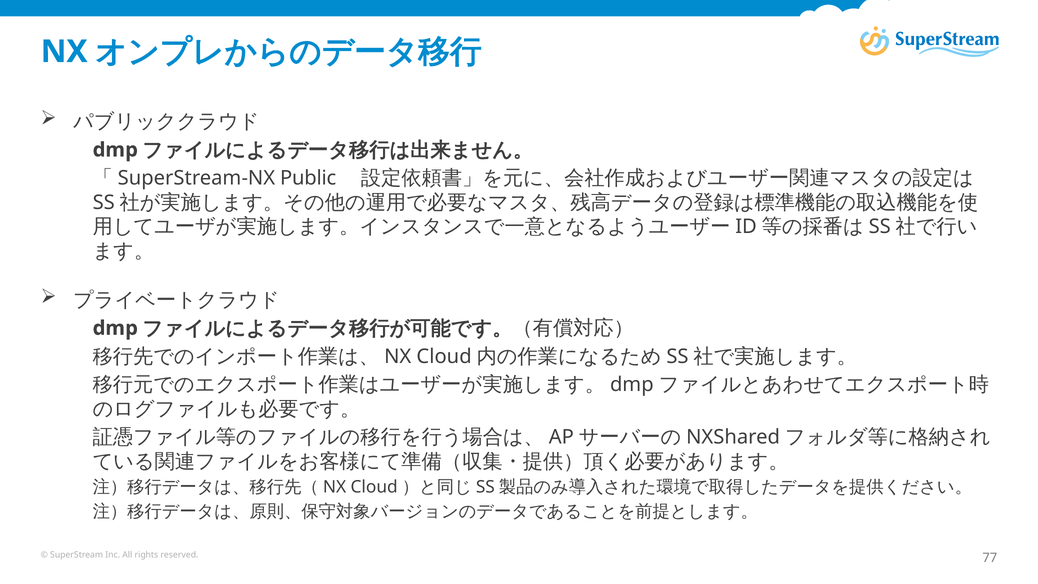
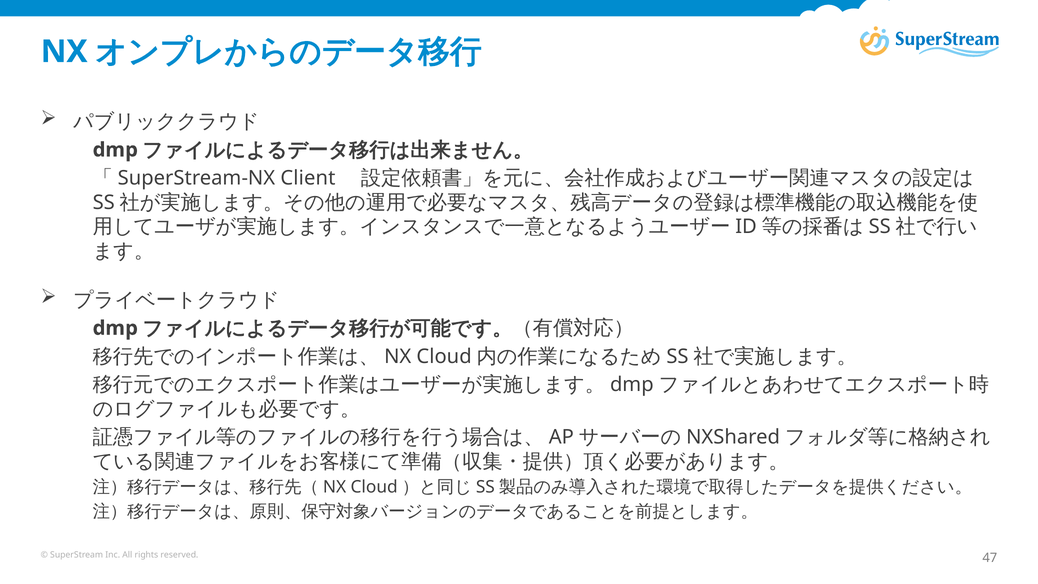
Public: Public -> Client (308, 178)
77: 77 -> 47 (990, 558)
